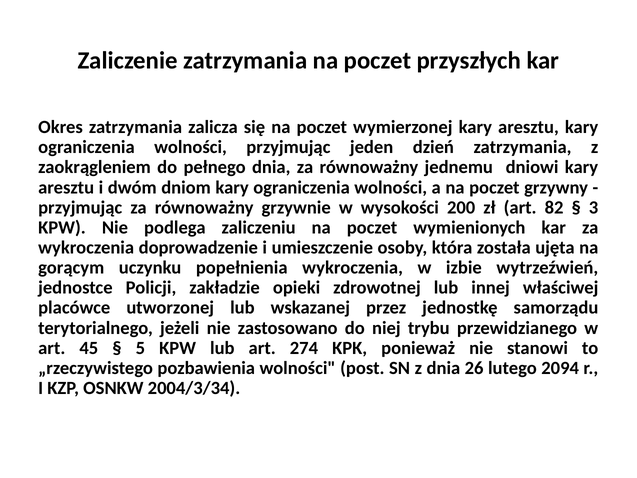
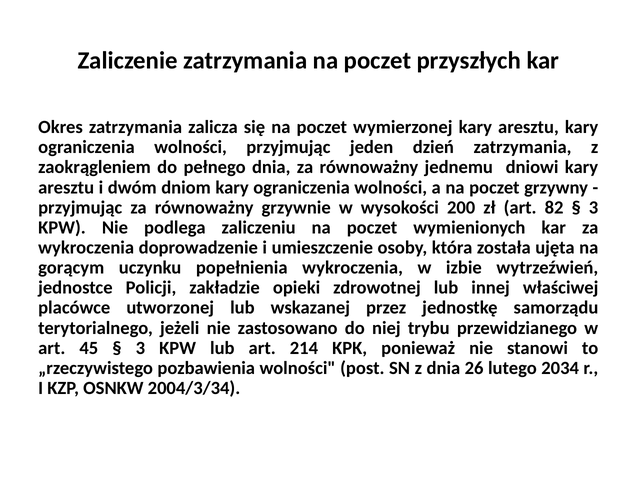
5: 5 -> 3 (140, 348)
274: 274 -> 214 (304, 348)
2094: 2094 -> 2034 (560, 368)
